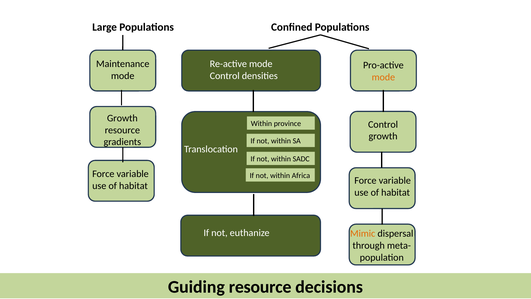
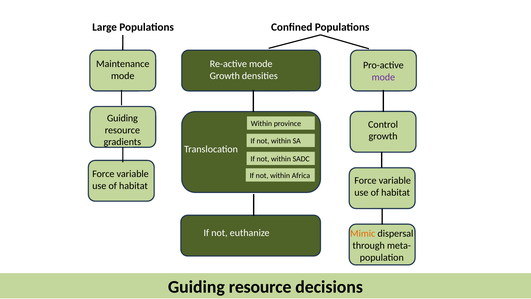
Control: Control -> Growth (225, 76)
mode colour: orange -> purple (383, 77)
Growth: Growth -> Guiding (122, 118)
